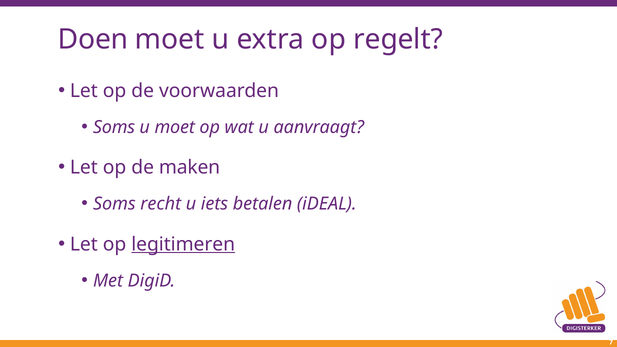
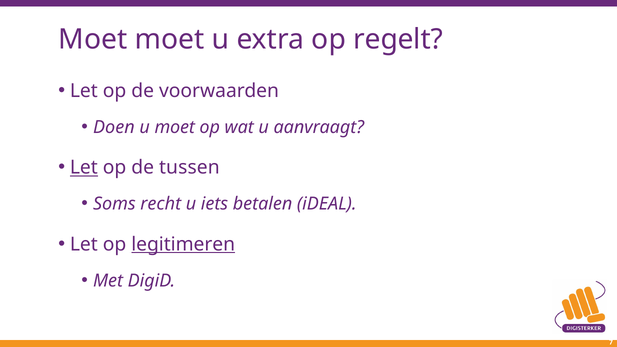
Doen: Doen -> Moet (93, 40)
Soms: Soms -> Doen (114, 127)
Let underline: none -> present (84, 168)
maken: maken -> tussen (189, 168)
